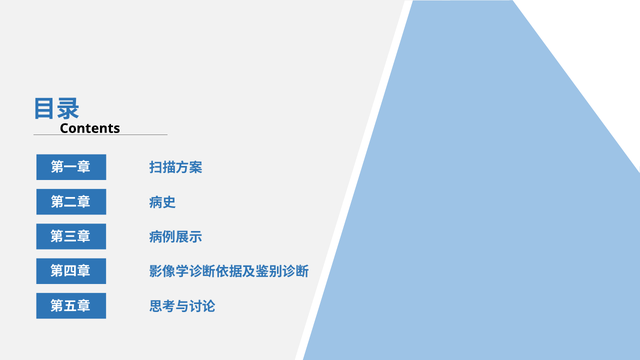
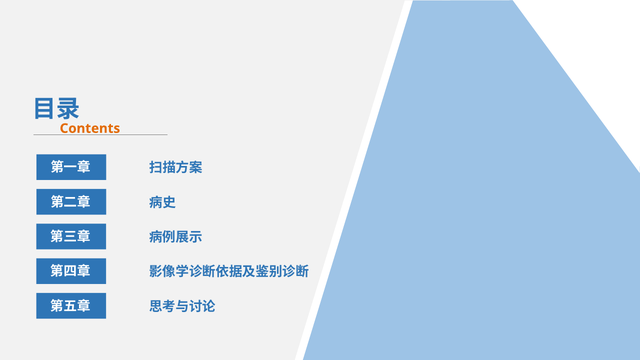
Contents colour: black -> orange (90, 128)
